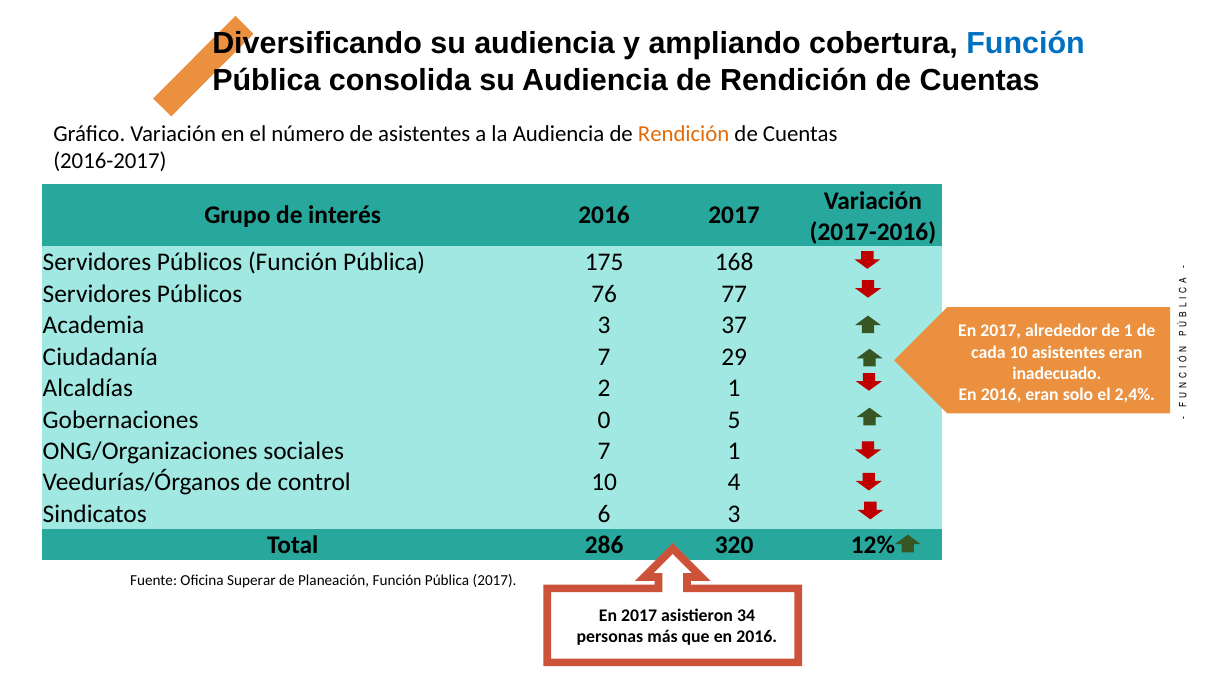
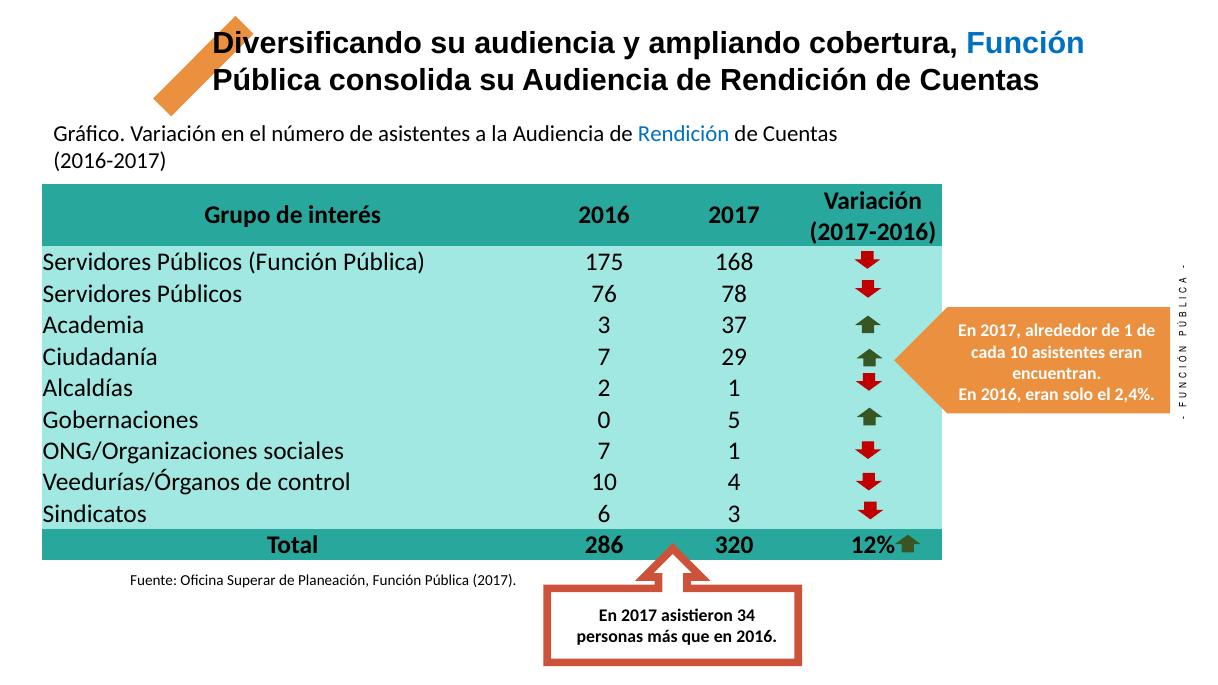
Rendición colour: orange -> blue (684, 134)
77: 77 -> 78 (734, 294)
inadecuado: inadecuado -> encuentran (1057, 374)
